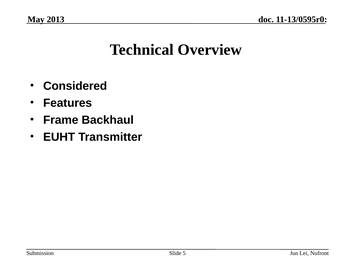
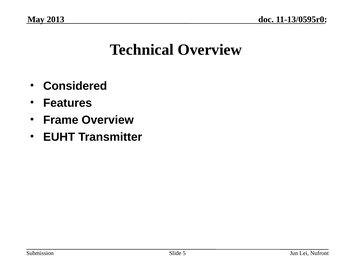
Frame Backhaul: Backhaul -> Overview (108, 120)
